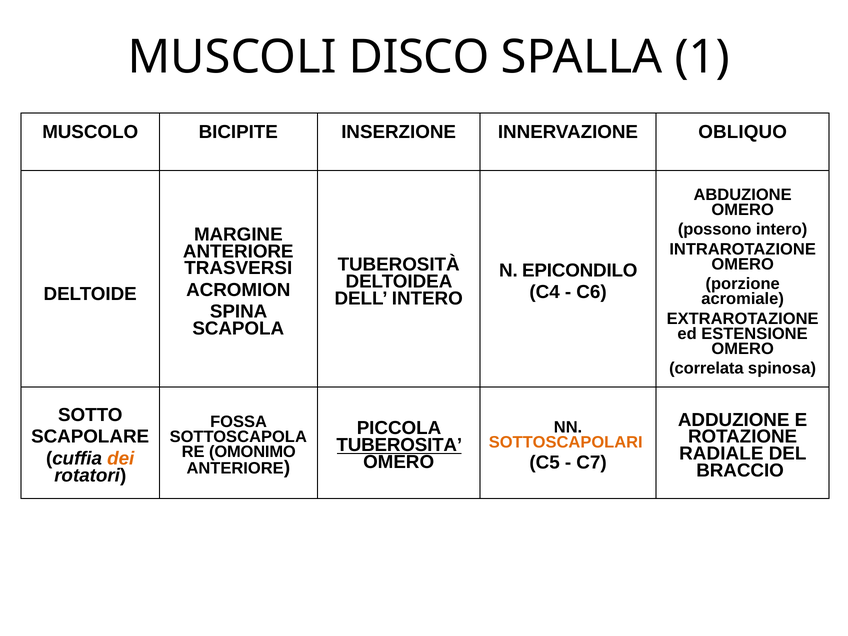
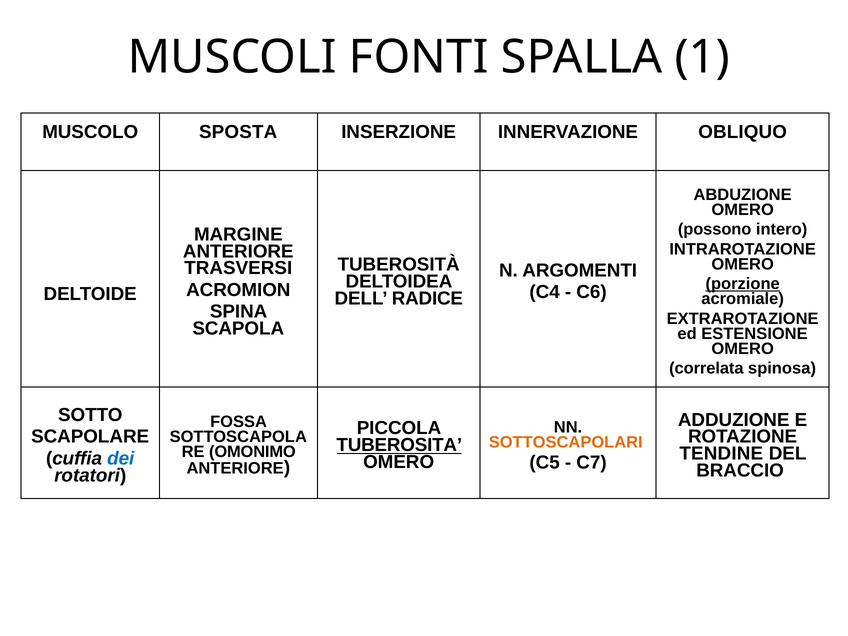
DISCO: DISCO -> FONTI (419, 57)
BICIPITE: BICIPITE -> SPOSTA (238, 132)
EPICONDILO: EPICONDILO -> ARGOMENTI (580, 271)
porzione underline: none -> present (743, 284)
DELL INTERO: INTERO -> RADICE (427, 298)
RADIALE: RADIALE -> TENDINE (721, 454)
dei colour: orange -> blue (121, 458)
